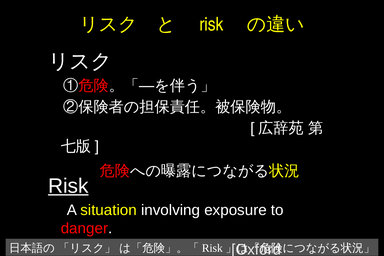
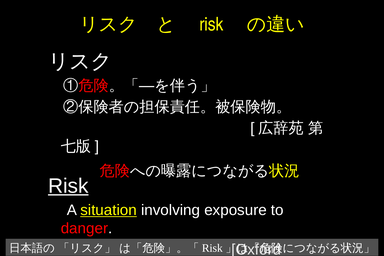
situation underline: none -> present (109, 210)
